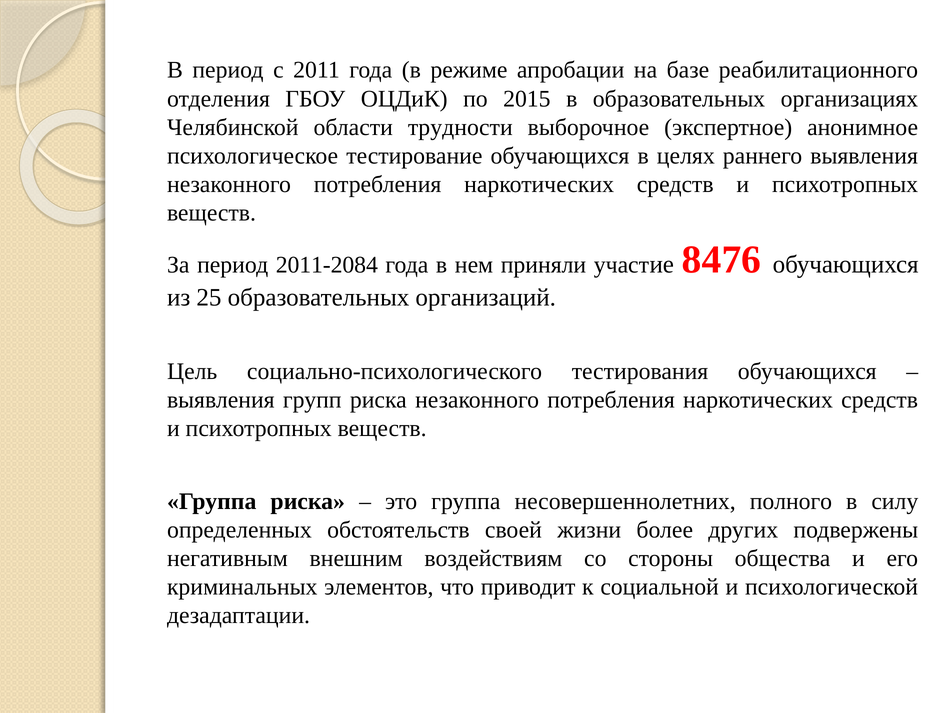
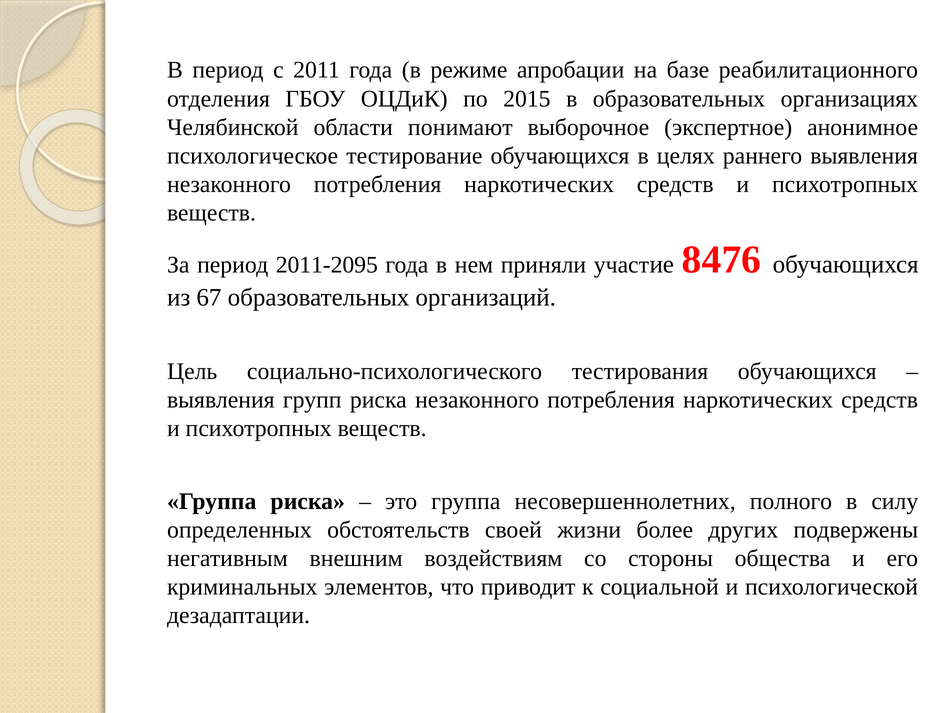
трудности: трудности -> понимают (460, 127)
2011-2084: 2011-2084 -> 2011-2095 (327, 265)
25: 25 -> 67 (209, 297)
